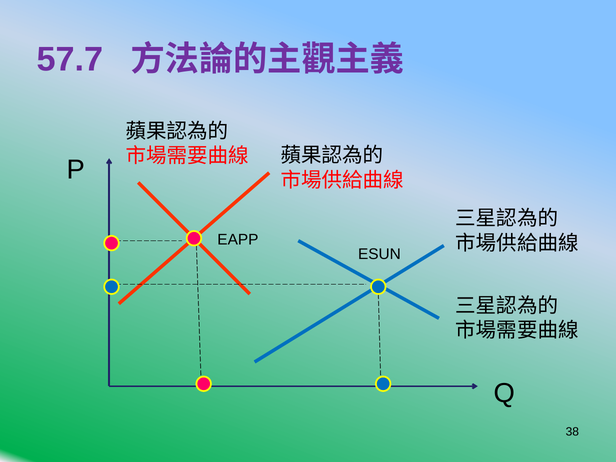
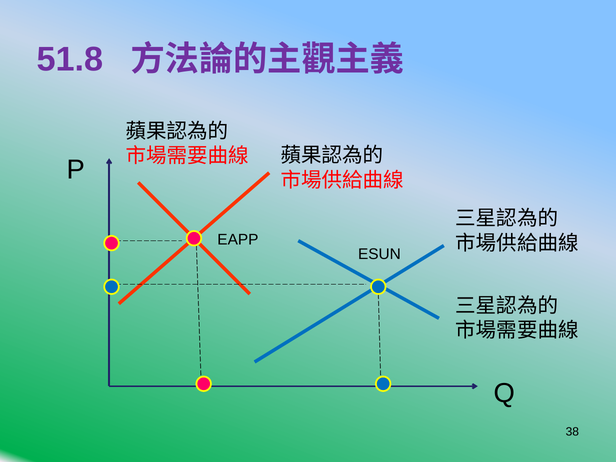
57.7: 57.7 -> 51.8 (70, 59)
